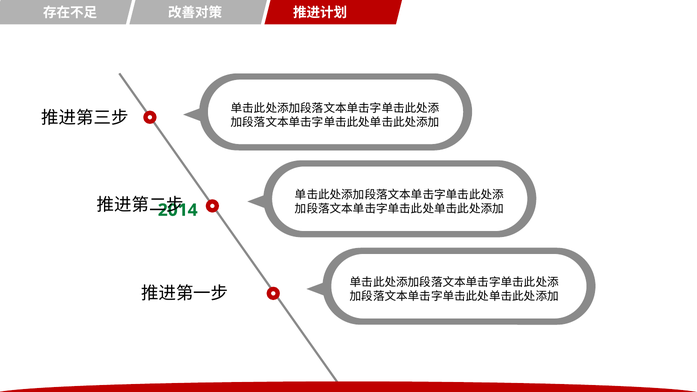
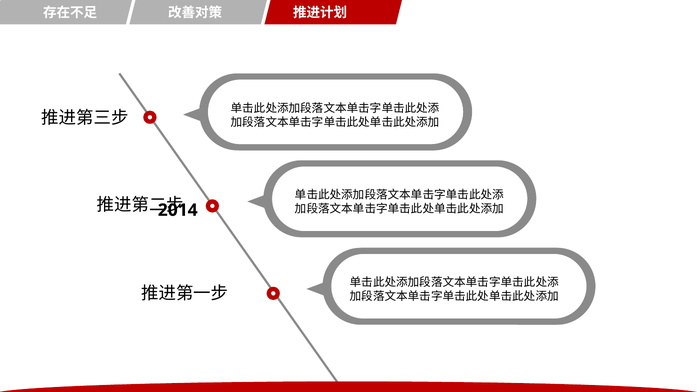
2014 colour: green -> black (178, 210)
